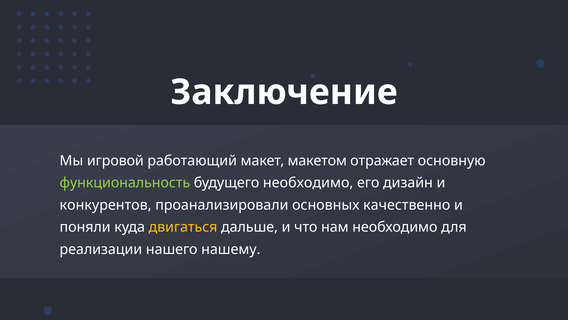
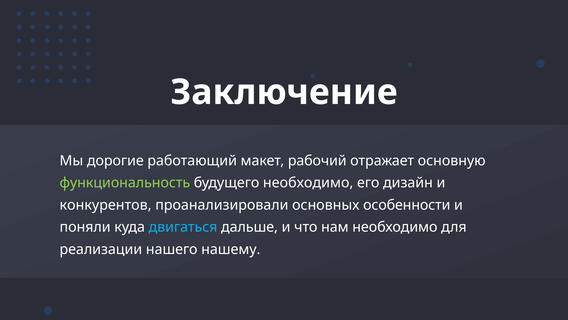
игровой: игровой -> дорогие (115, 160)
макетом: макетом -> рабочий (317, 160)
качественно: качественно -> особенности (407, 205)
двигаться colour: yellow -> light blue (183, 227)
